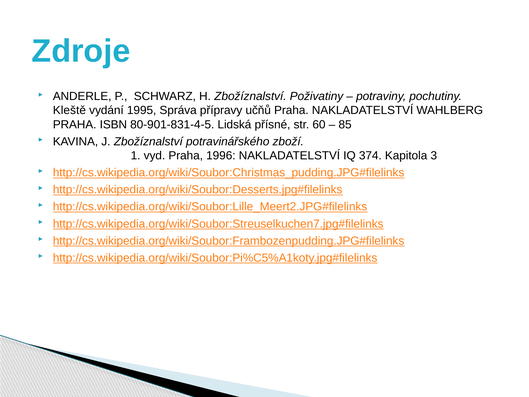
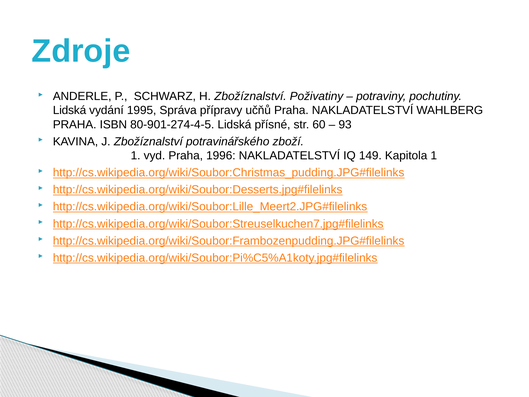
Kleště: Kleště -> Lidská (70, 110)
80-901-831-4-5: 80-901-831-4-5 -> 80-901-274-4-5 (172, 124)
85: 85 -> 93 (345, 124)
374: 374 -> 149 (370, 156)
Kapitola 3: 3 -> 1 (434, 156)
